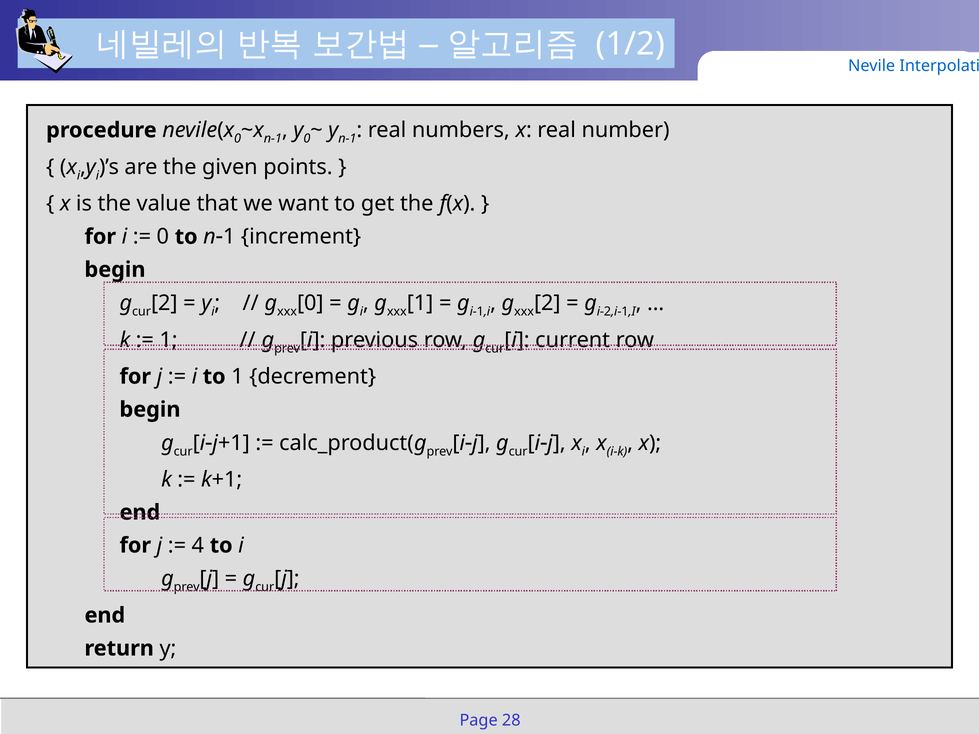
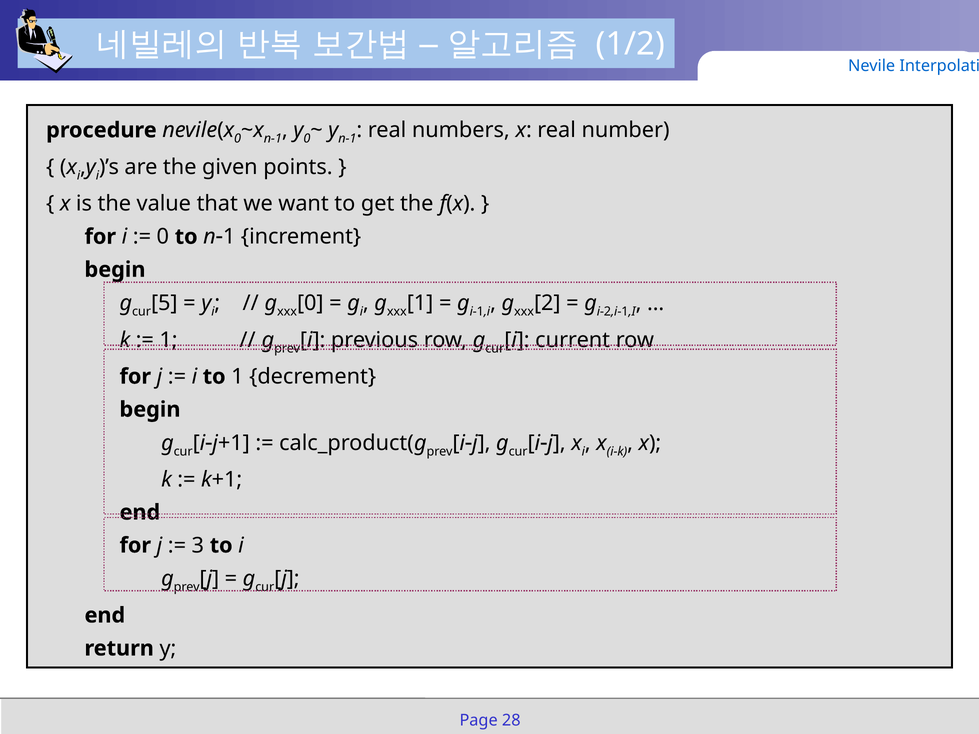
2: 2 -> 5 (164, 303)
4: 4 -> 3 (198, 546)
